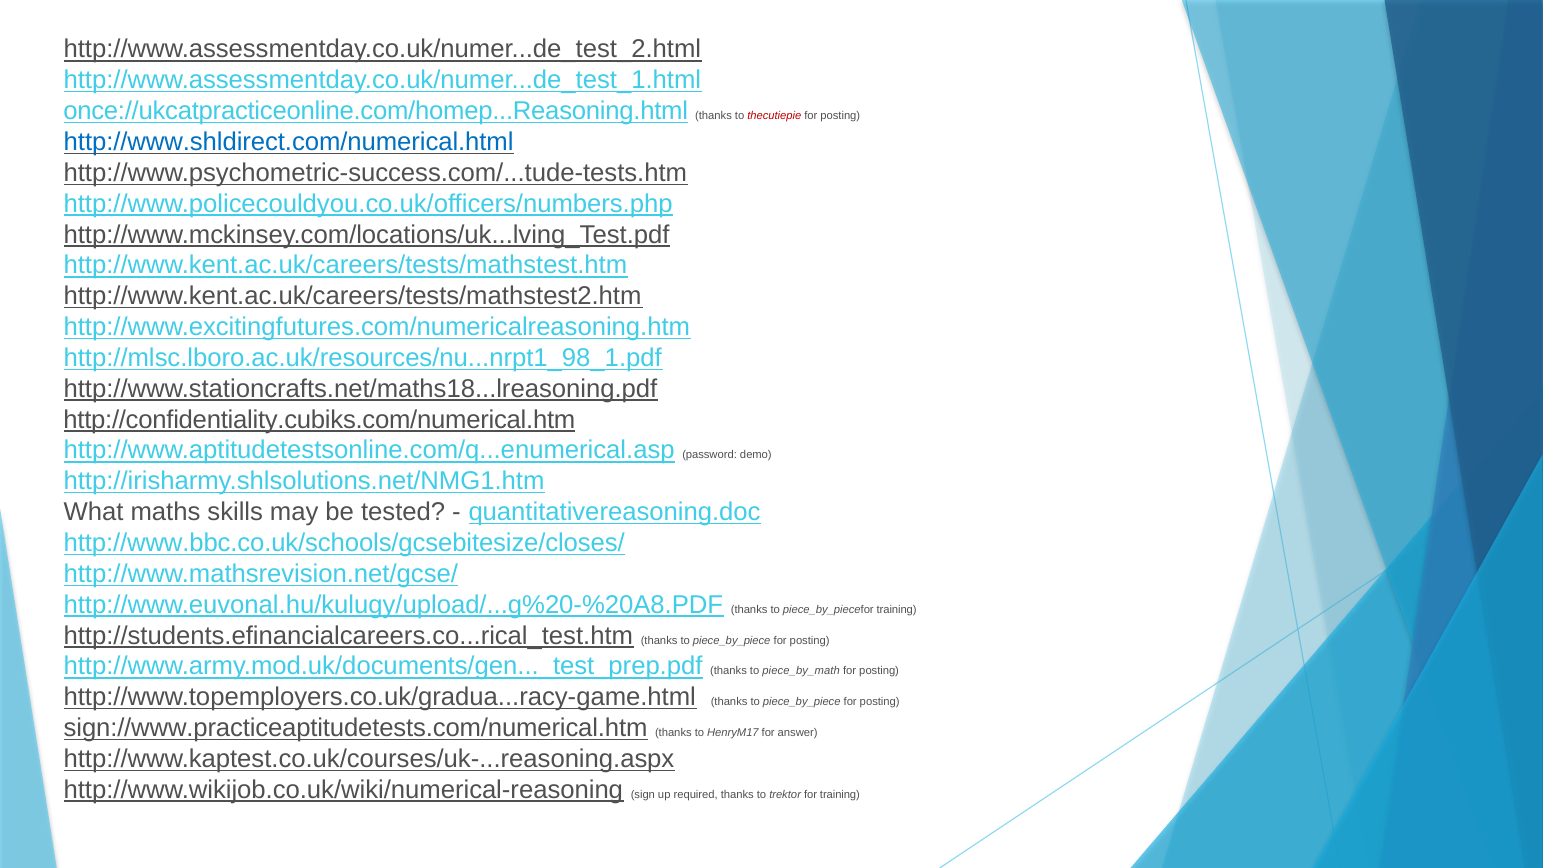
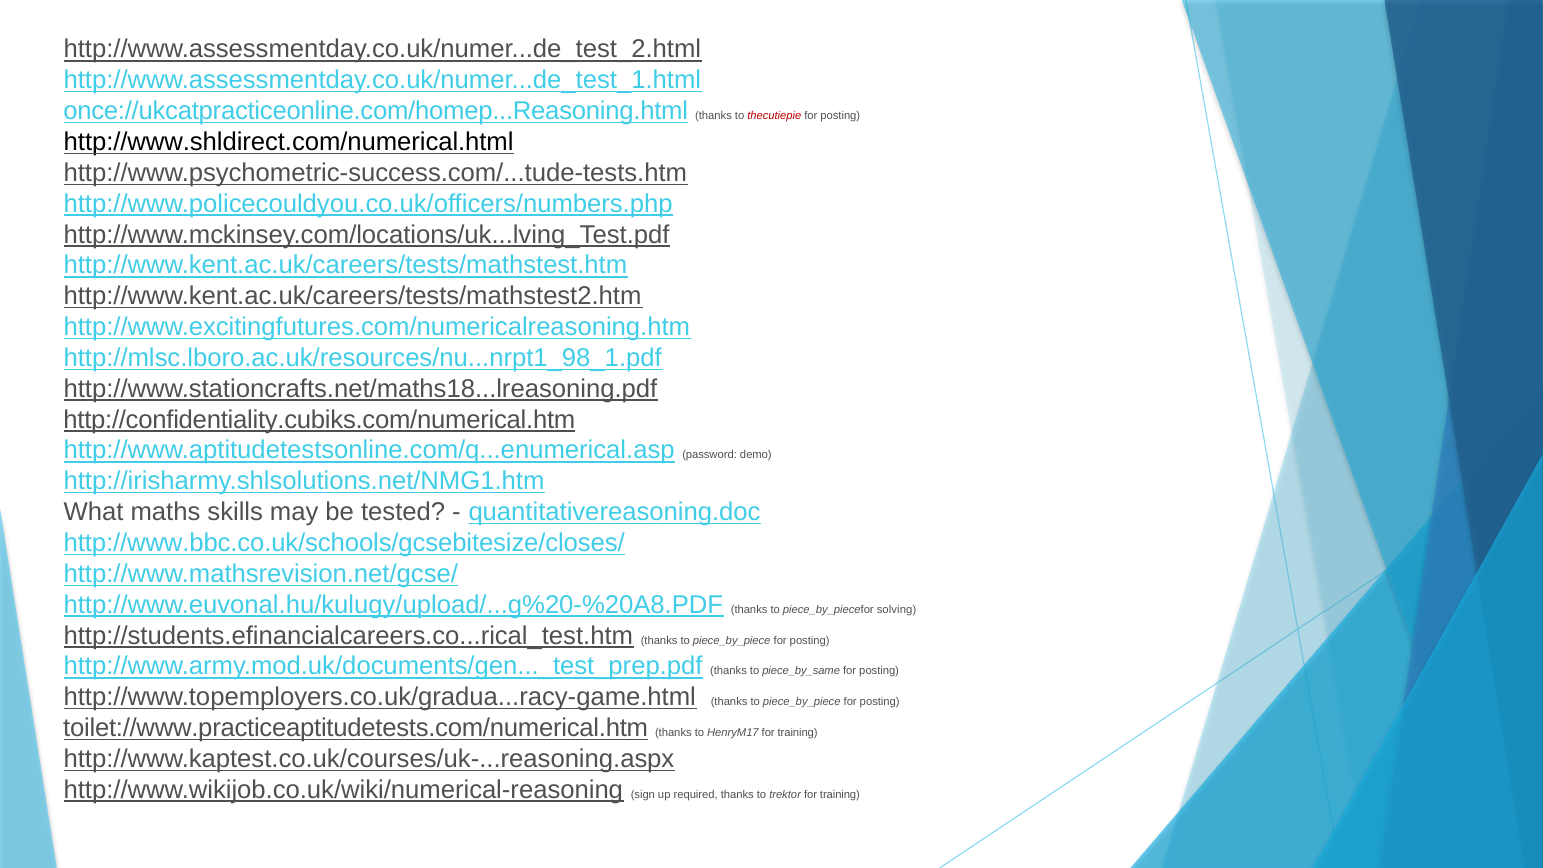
http://www.shldirect.com/numerical.html colour: blue -> black (289, 142)
piece_by_piecefor training: training -> solving (897, 609)
piece_by_math: piece_by_math -> piece_by_same (801, 671)
sign://www.practiceaptitudetests.com/numerical.htm: sign://www.practiceaptitudetests.com/numerical.htm -> toilet://www.practiceaptitudetests.com/numerical.htm (356, 728)
HenryM17 for answer: answer -> training (798, 733)
